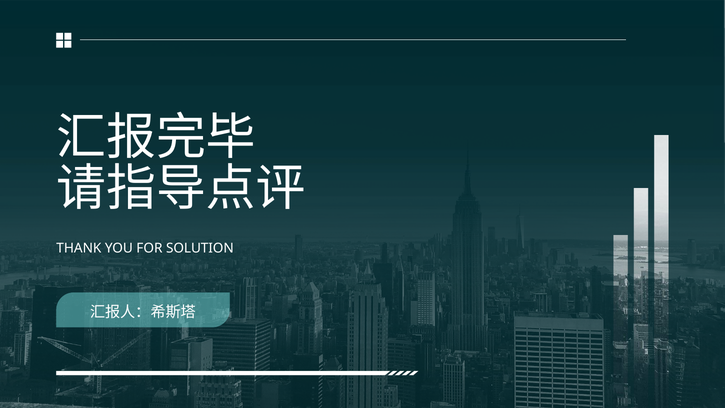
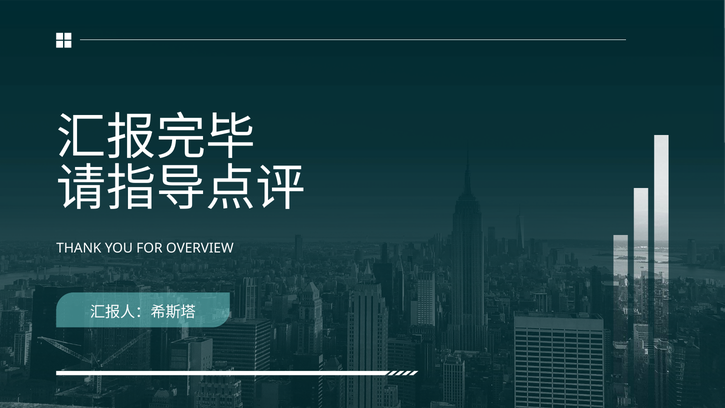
SOLUTION: SOLUTION -> OVERVIEW (200, 248)
